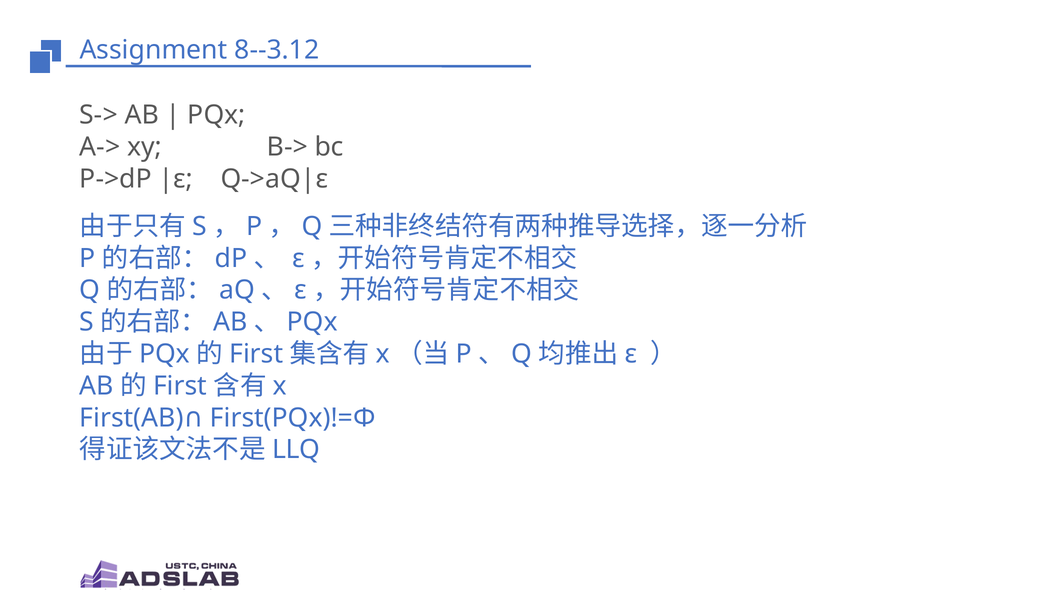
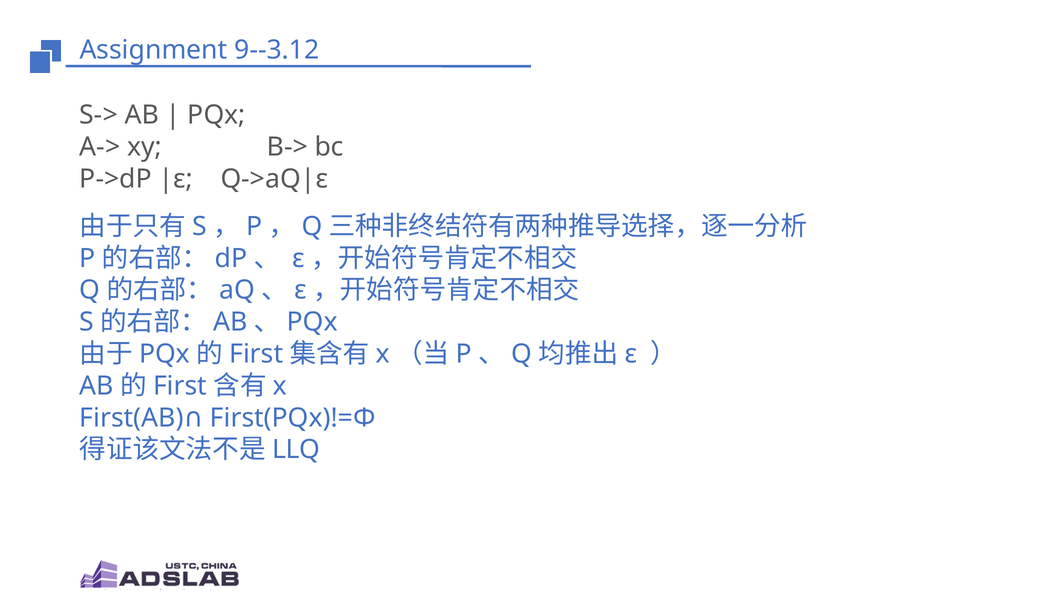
8--3.12: 8--3.12 -> 9--3.12 (277, 50)
